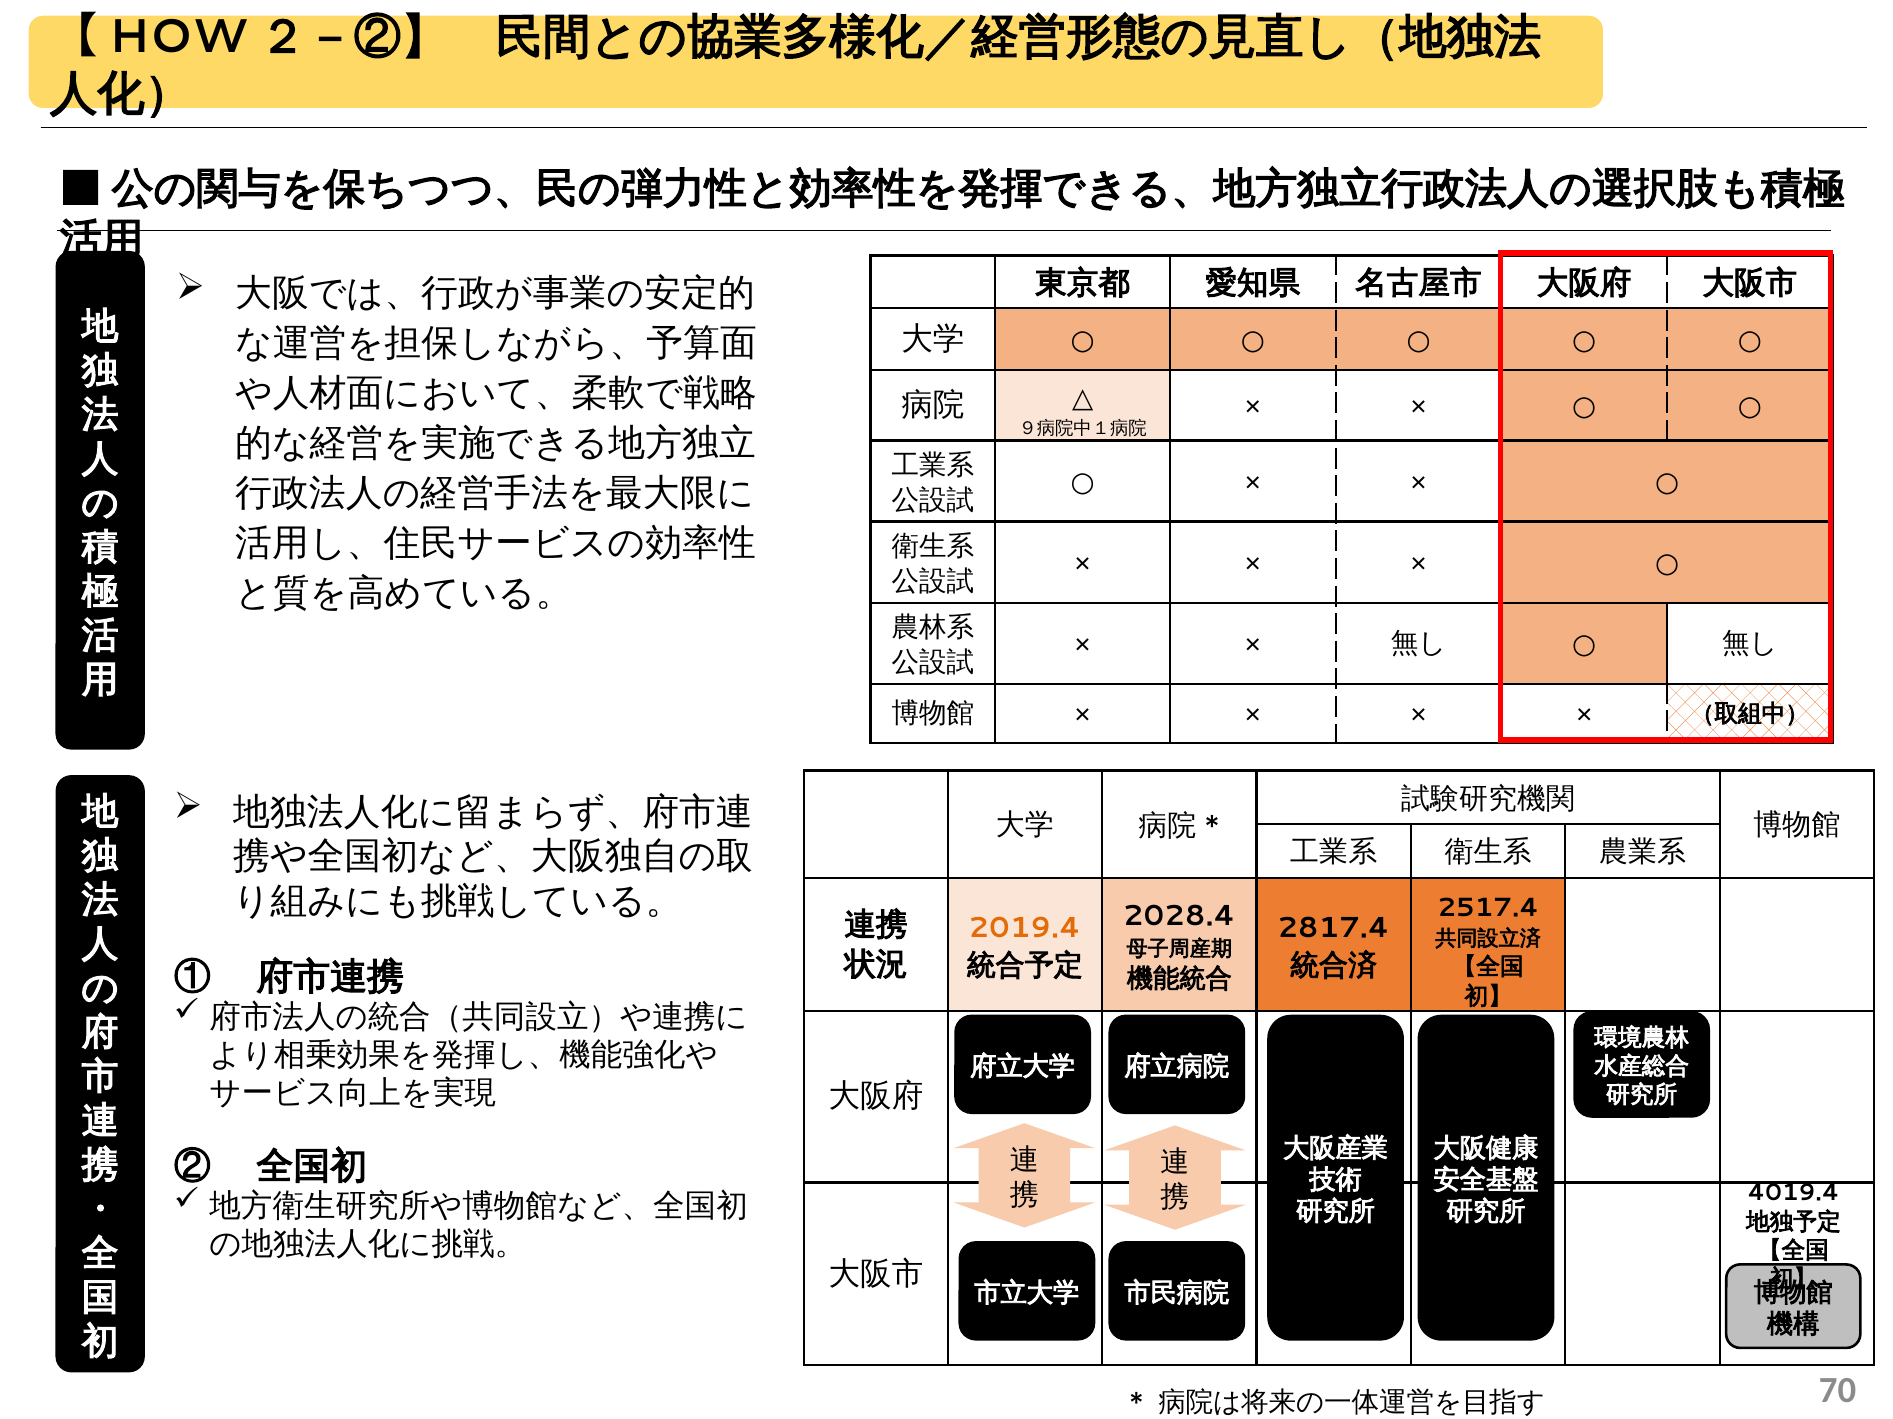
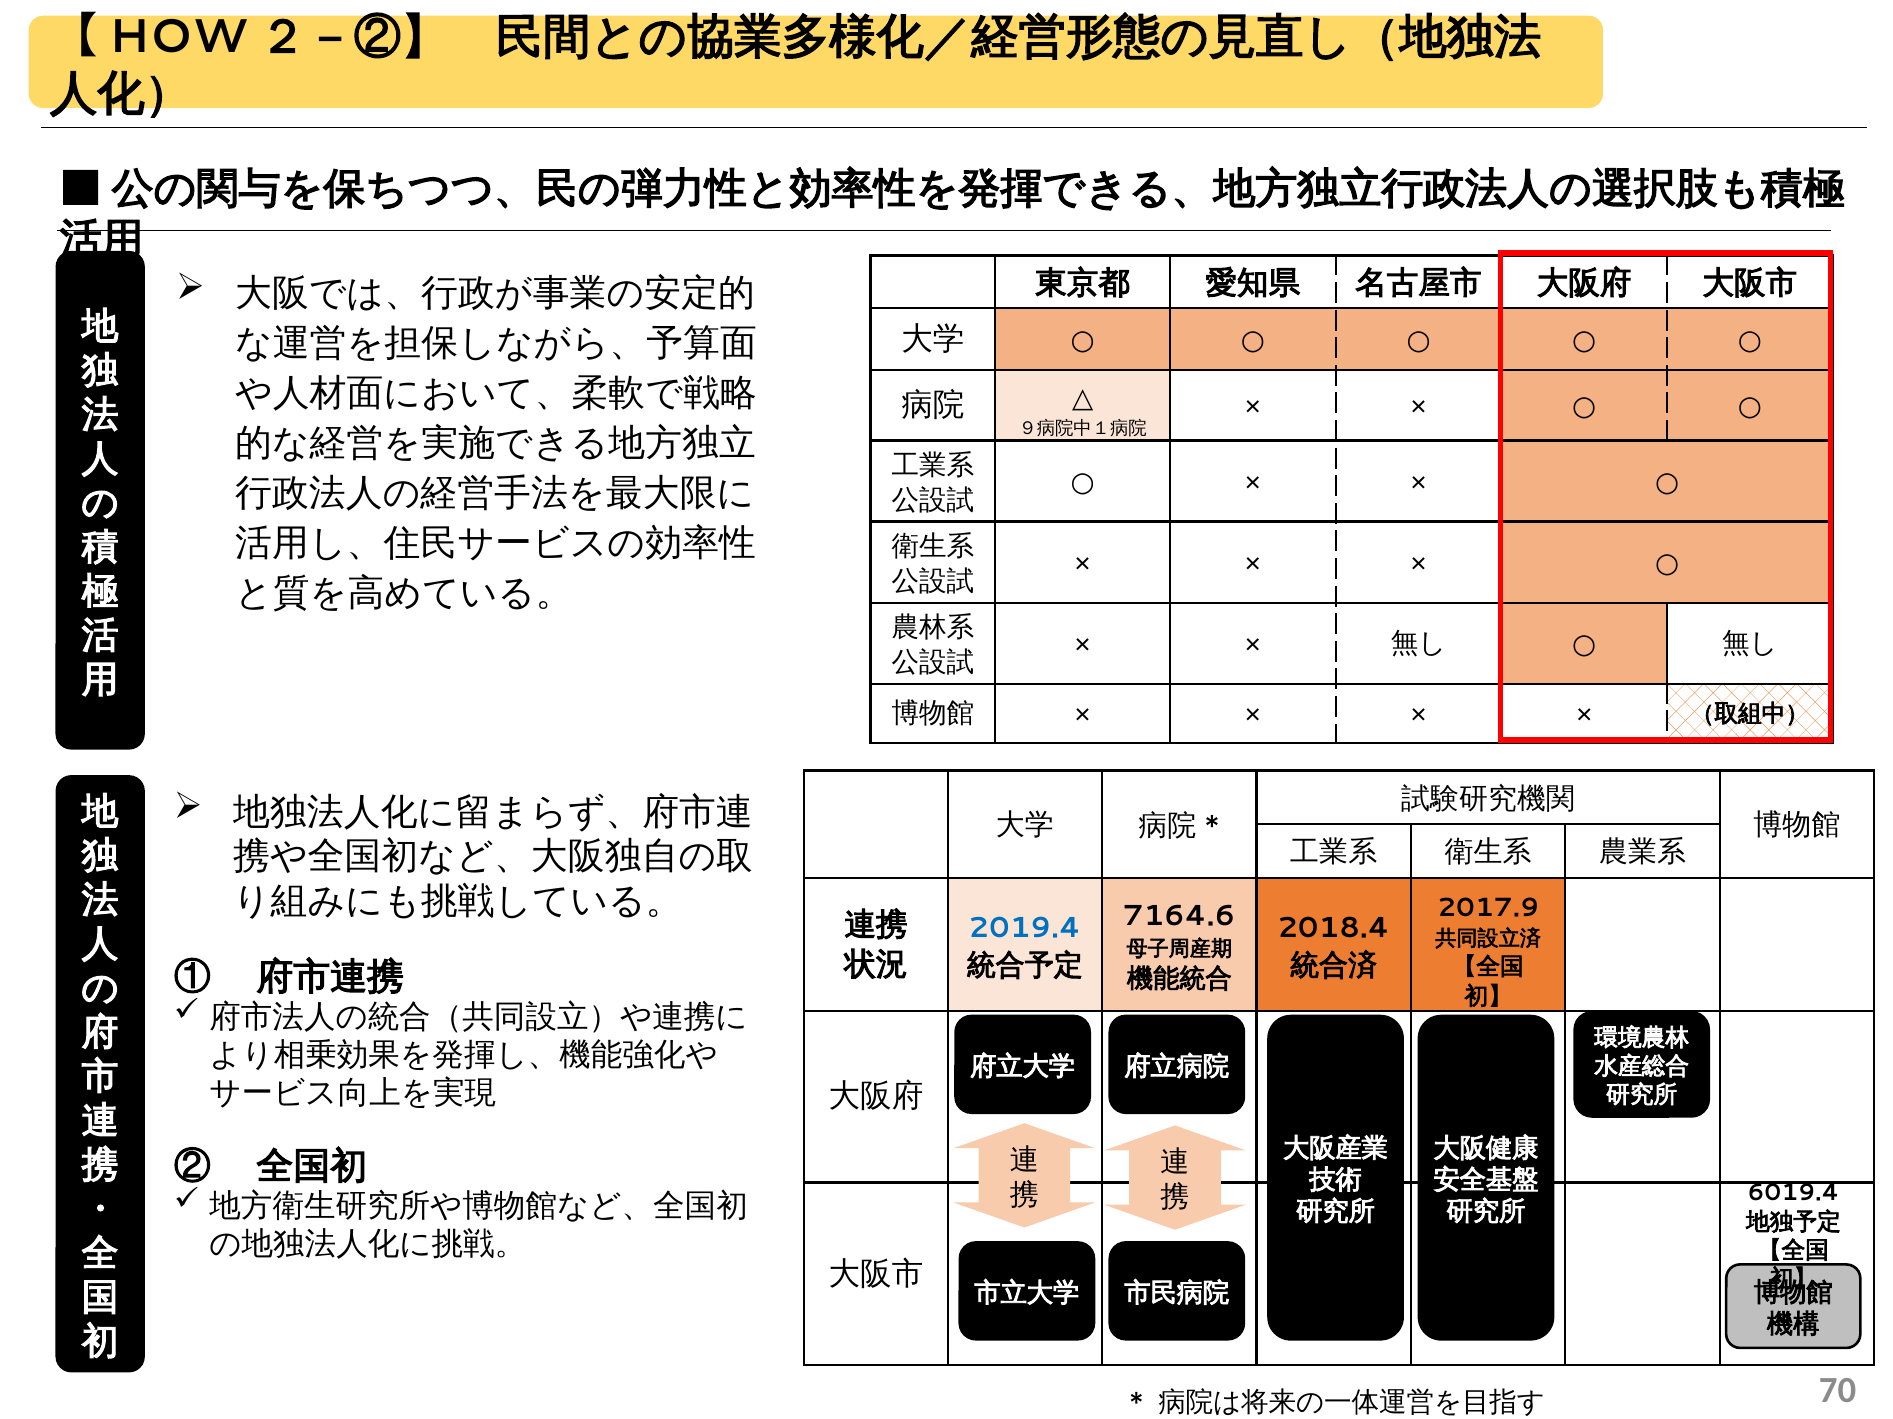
2517.4: 2517.4 -> 2017.9 (1488, 908)
2028.4: 2028.4 -> 7164.6 (1179, 916)
2019.4 colour: orange -> blue (1025, 928)
2817.4: 2817.4 -> 2018.4 (1334, 928)
4019.4: 4019.4 -> 6019.4 (1794, 1194)
